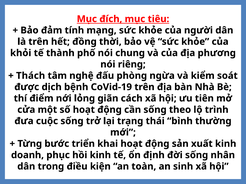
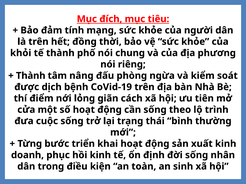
Thách: Thách -> Thành (31, 76)
nghệ: nghệ -> nâng (81, 76)
